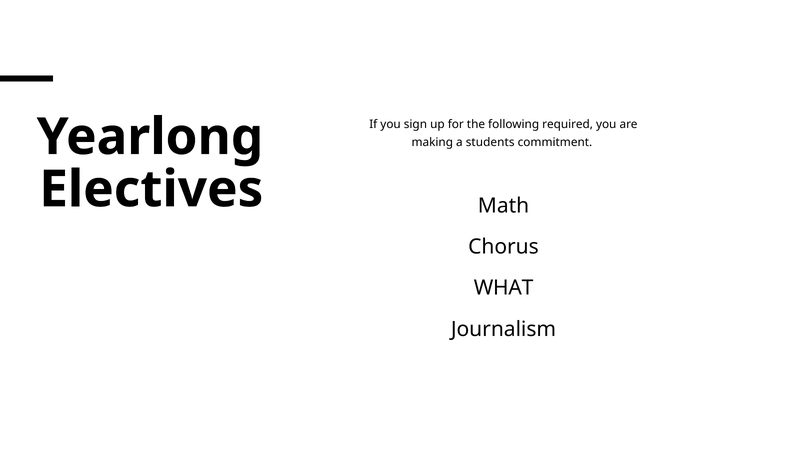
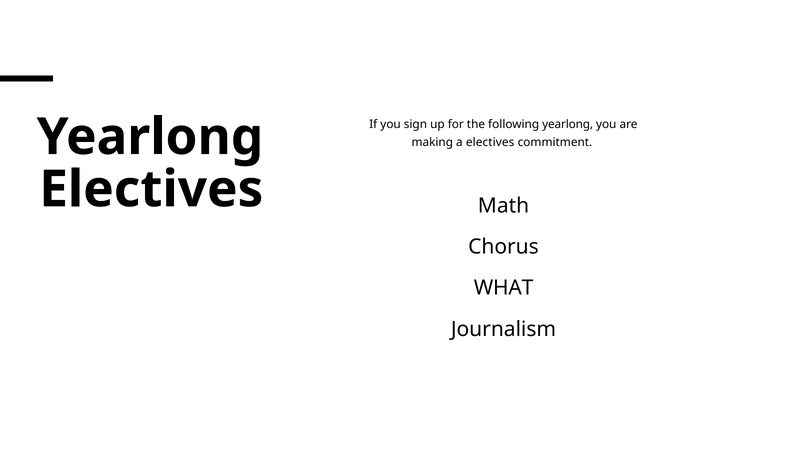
following required: required -> yearlong (568, 124)
a students: students -> electives (490, 143)
